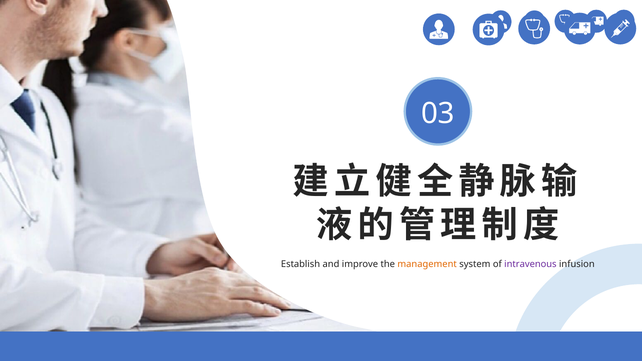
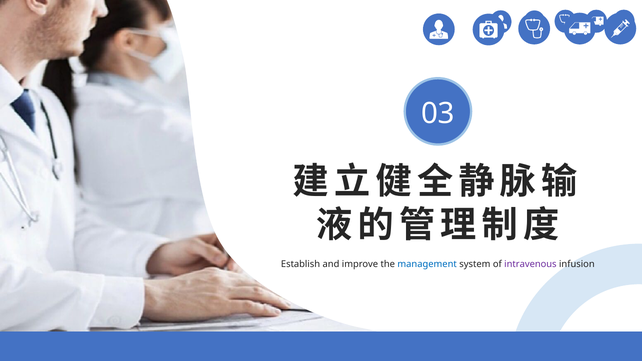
management colour: orange -> blue (427, 264)
